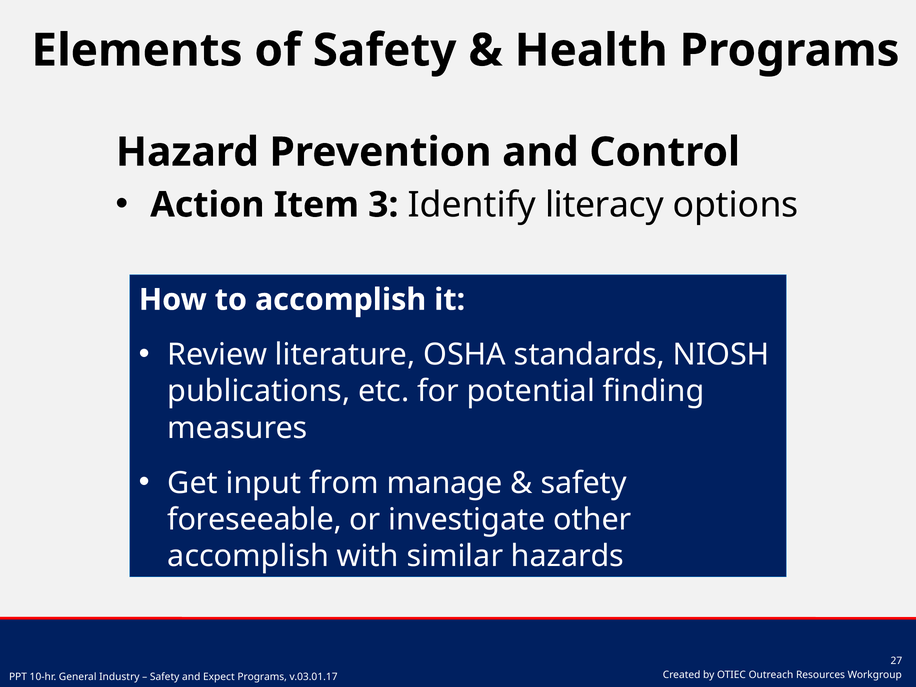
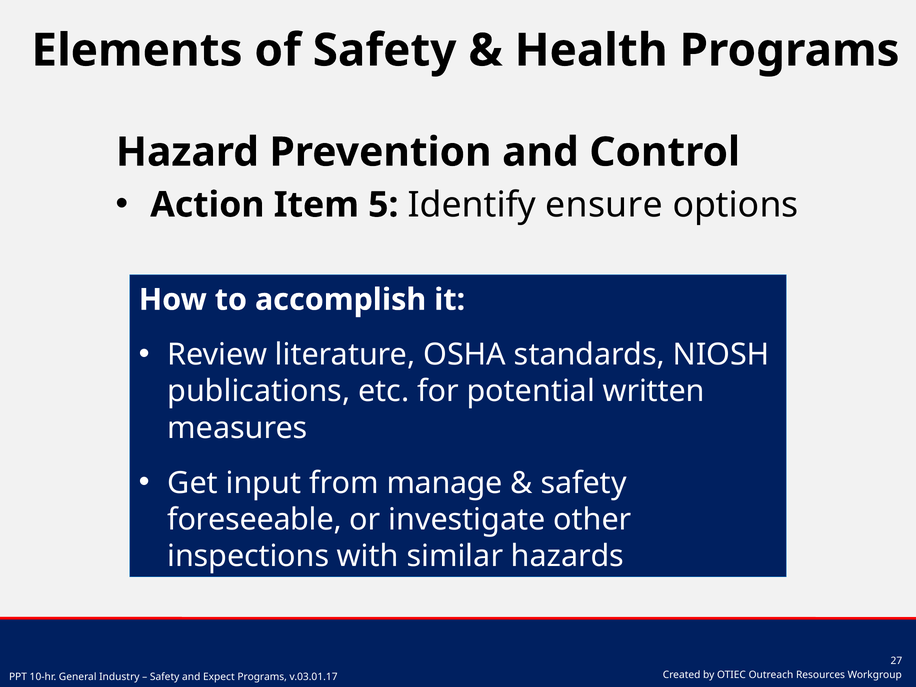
3: 3 -> 5 (383, 205)
literacy: literacy -> ensure (604, 205)
finding: finding -> written (654, 391)
accomplish: accomplish -> inspections (248, 556)
